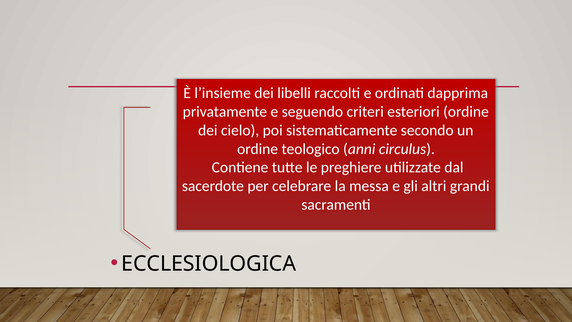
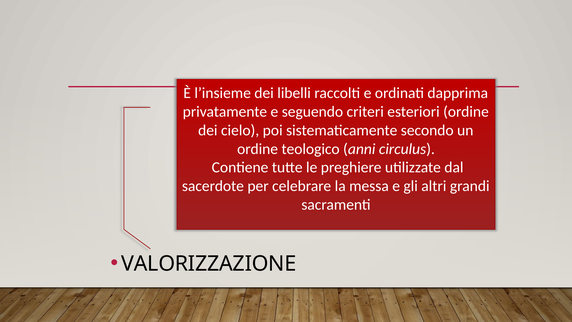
ECCLESIOLOGICA: ECCLESIOLOGICA -> VALORIZZAZIONE (209, 263)
